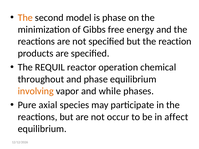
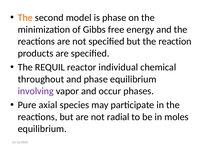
operation: operation -> individual (118, 67)
involving colour: orange -> purple (36, 91)
while: while -> occur (110, 91)
occur: occur -> radial (118, 117)
affect: affect -> moles (176, 117)
